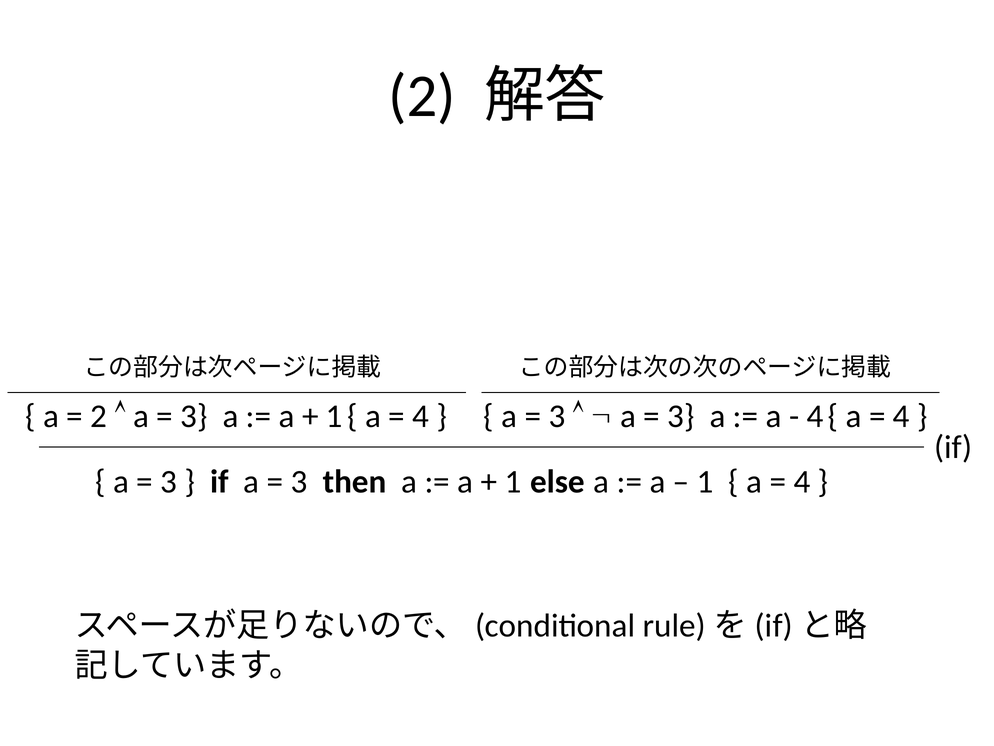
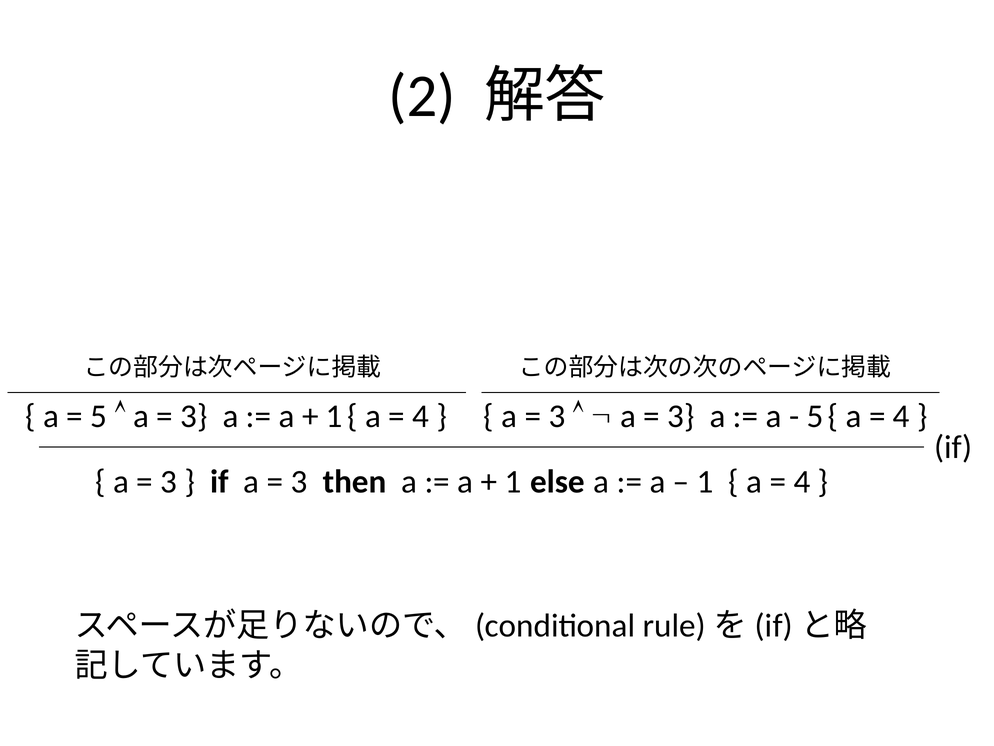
2: 2 -> 5 (99, 416)
4: 4 -> 5 (815, 416)
